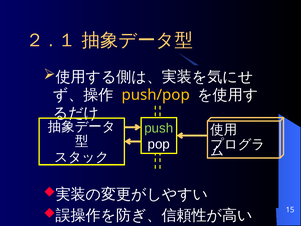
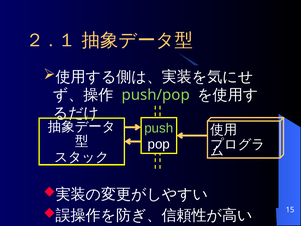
push/pop colour: yellow -> light green (156, 95)
